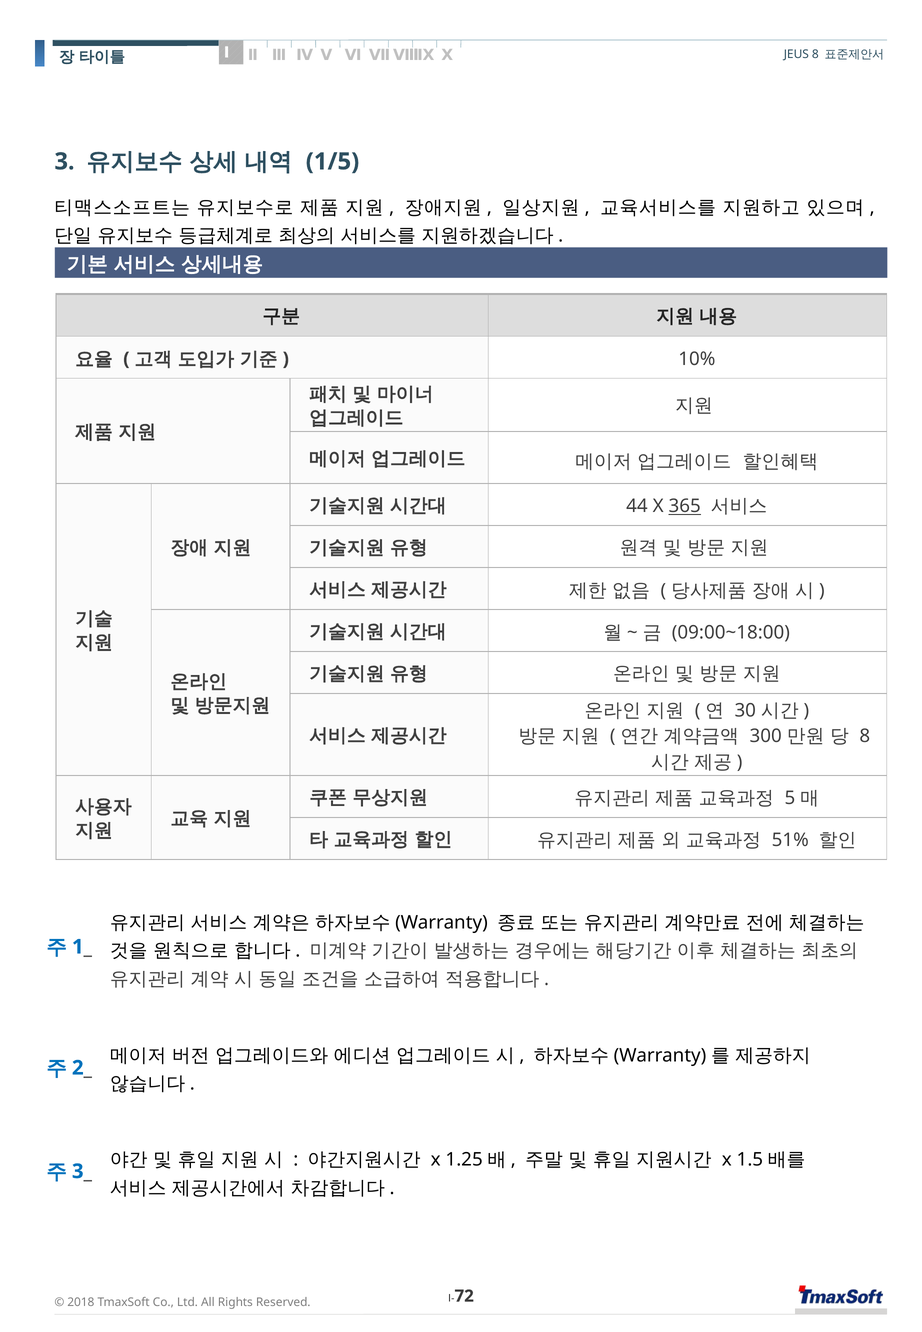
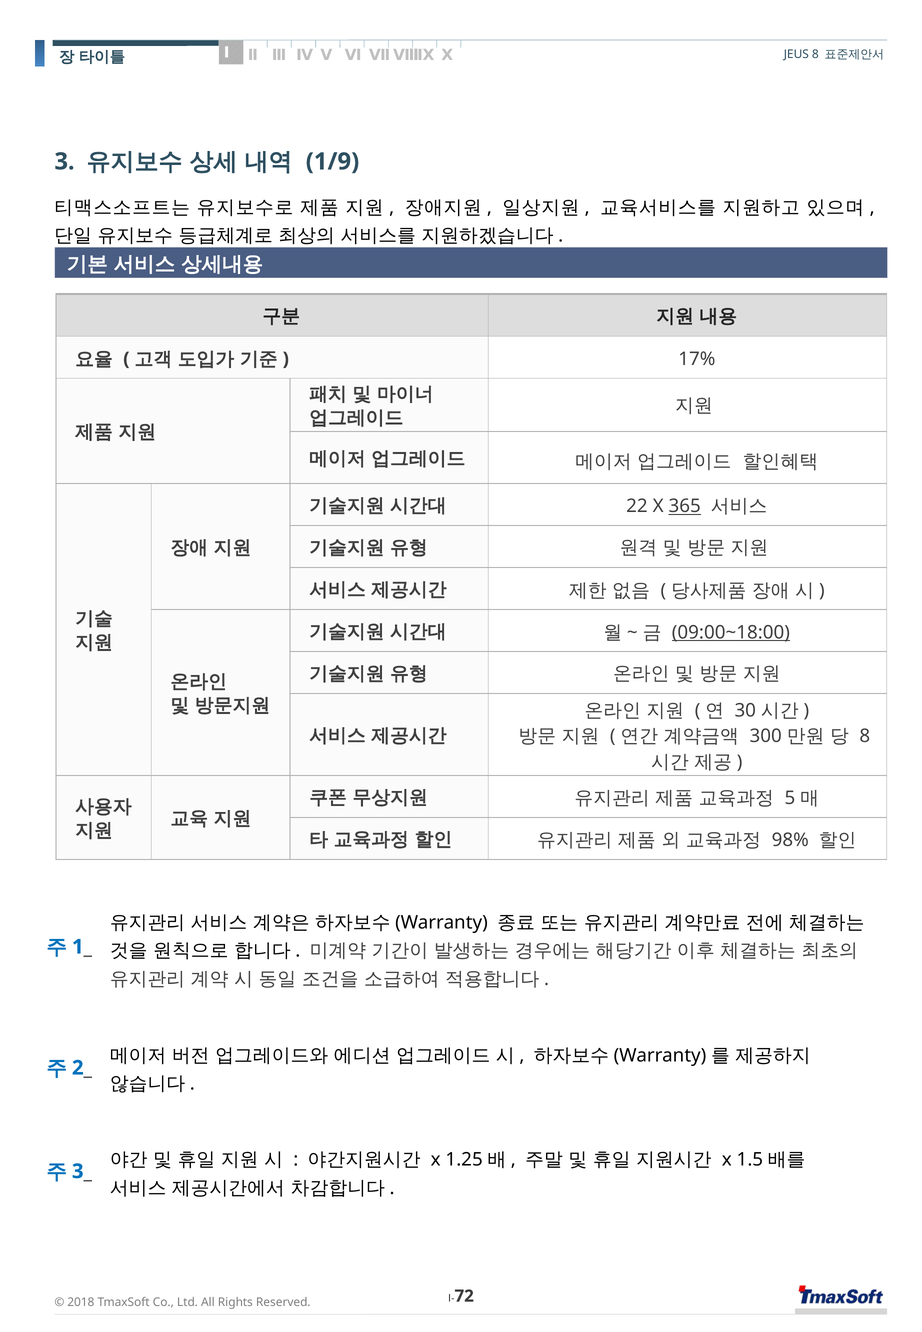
1/5: 1/5 -> 1/9 (332, 162)
10%: 10% -> 17% (697, 359)
44: 44 -> 22 (637, 506)
09:00~18:00 underline: none -> present (731, 632)
51%: 51% -> 98% (790, 840)
